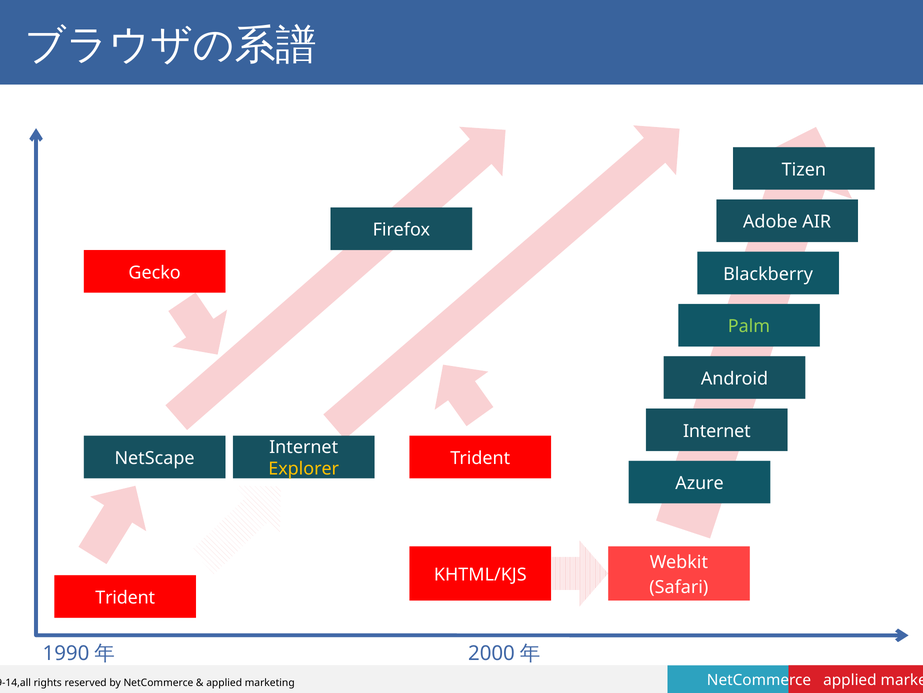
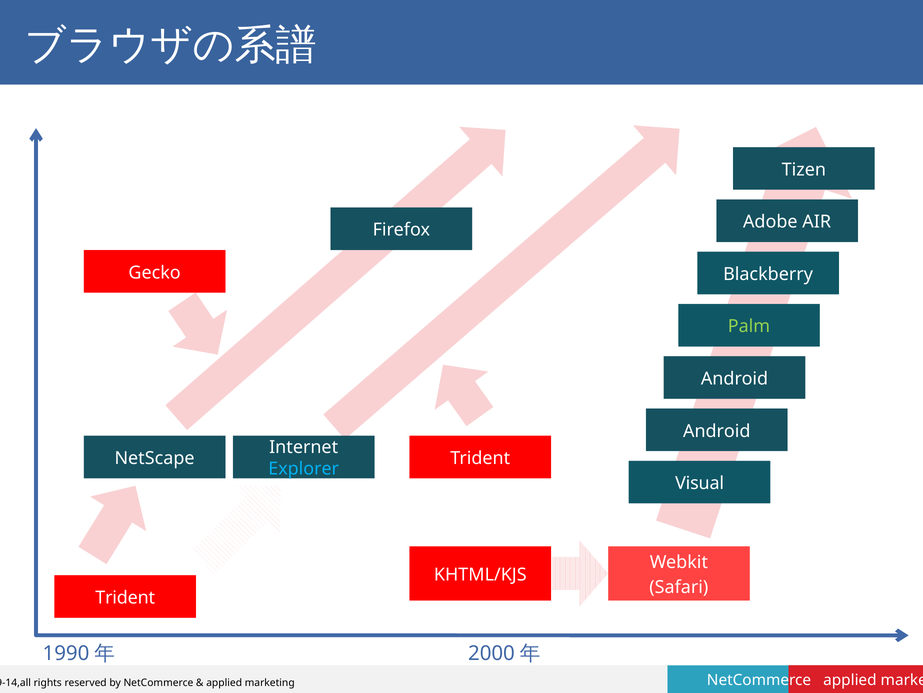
Internet: Internet -> Android (717, 431)
Explorer colour: yellow -> light blue (304, 469)
Azure: Azure -> Visual (700, 483)
